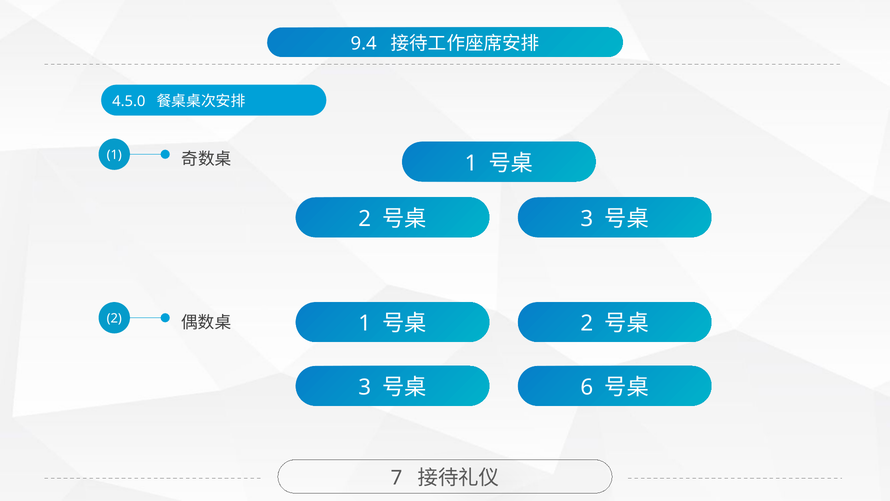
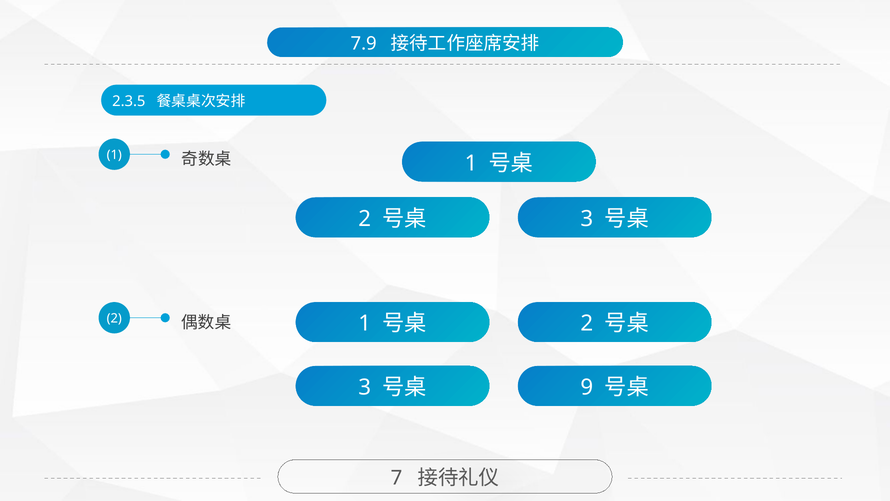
9.4: 9.4 -> 7.9 (364, 43)
4.5.0: 4.5.0 -> 2.3.5 (129, 101)
6: 6 -> 9 (587, 387)
